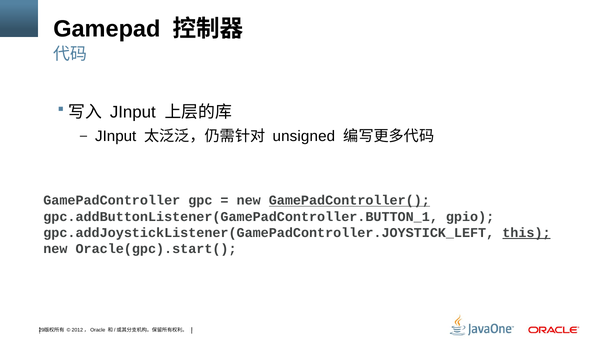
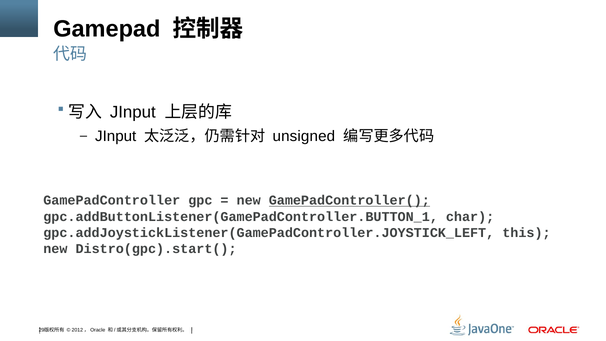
gpio: gpio -> char (470, 217)
this underline: present -> none (526, 233)
Oracle(gpc).start(: Oracle(gpc).start( -> Distro(gpc).start( (156, 249)
